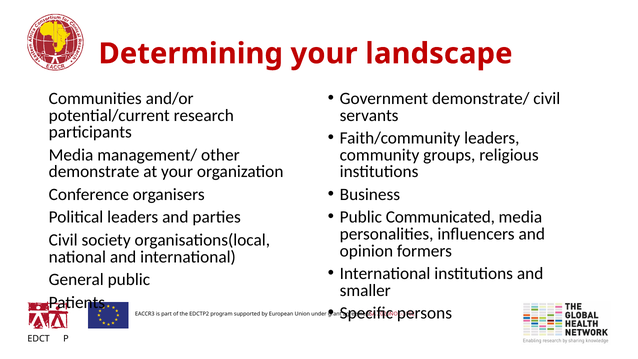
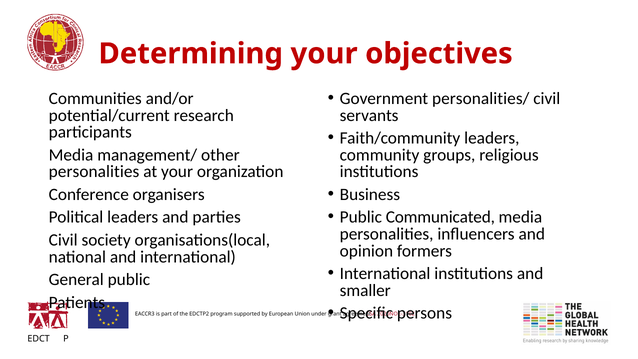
landscape: landscape -> objectives (439, 54)
demonstrate/: demonstrate/ -> personalities/ (481, 99)
demonstrate: demonstrate -> personalities (94, 172)
